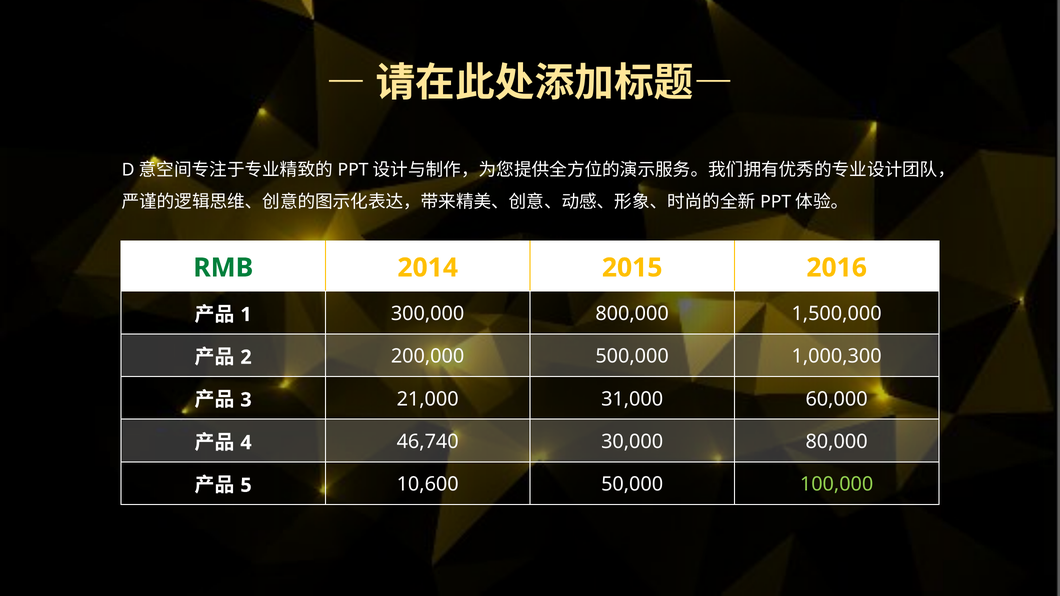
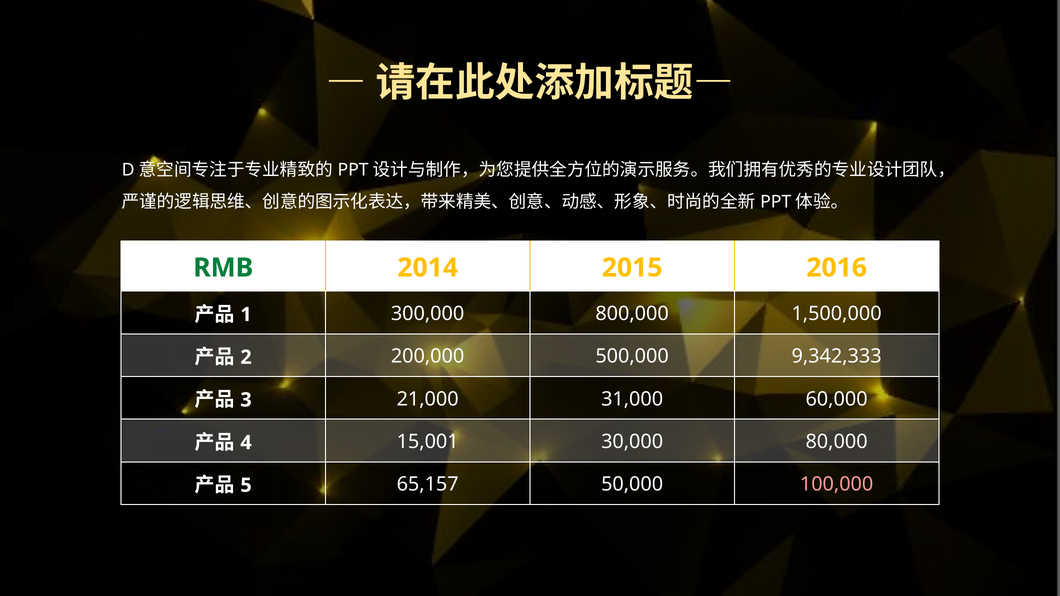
1,000,300: 1,000,300 -> 9,342,333 (837, 356)
46,740: 46,740 -> 15,001 (428, 442)
10,600: 10,600 -> 65,157 (428, 485)
100,000 colour: light green -> pink (837, 485)
